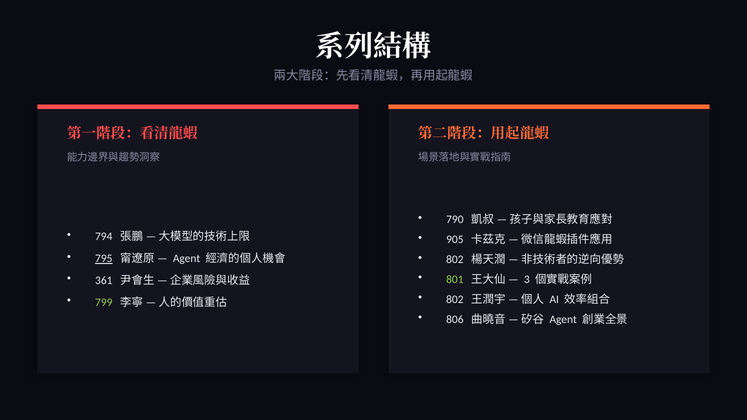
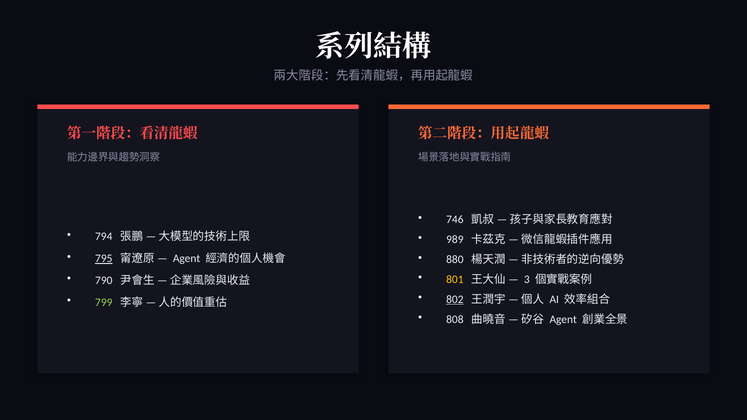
790: 790 -> 746 (455, 220)
905: 905 -> 989 (455, 240)
802: 802 -> 880 (455, 260)
801 colour: light green -> yellow (455, 280)
361: 361 -> 790 (104, 281)
802 underline: none -> present (455, 300)
806: 806 -> 808 (455, 320)
